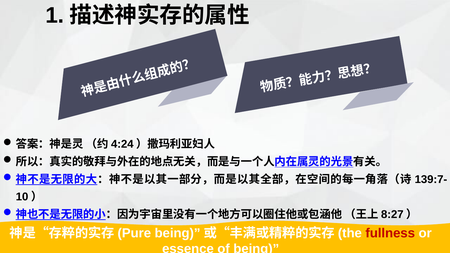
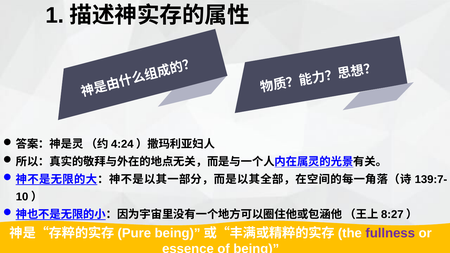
fullness colour: red -> purple (390, 233)
